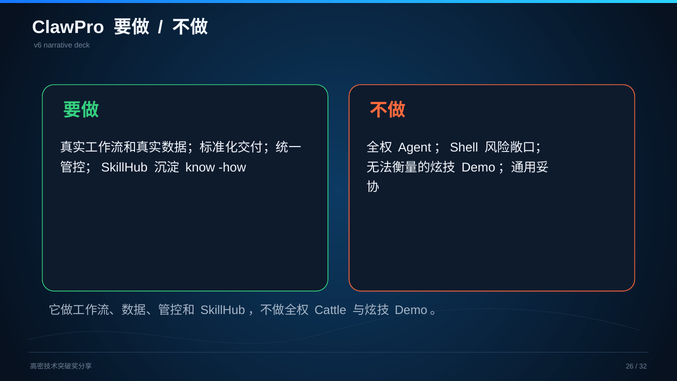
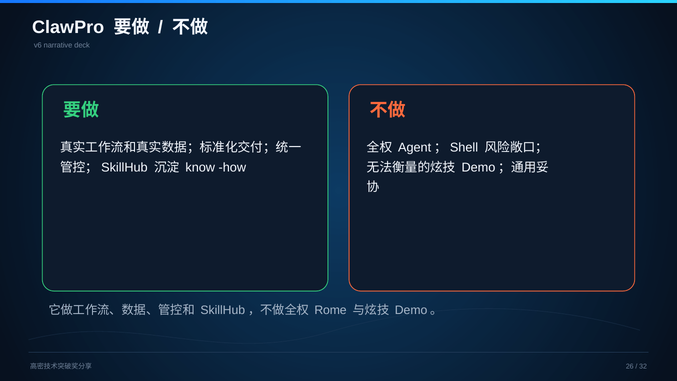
Cattle: Cattle -> Rome (331, 310)
